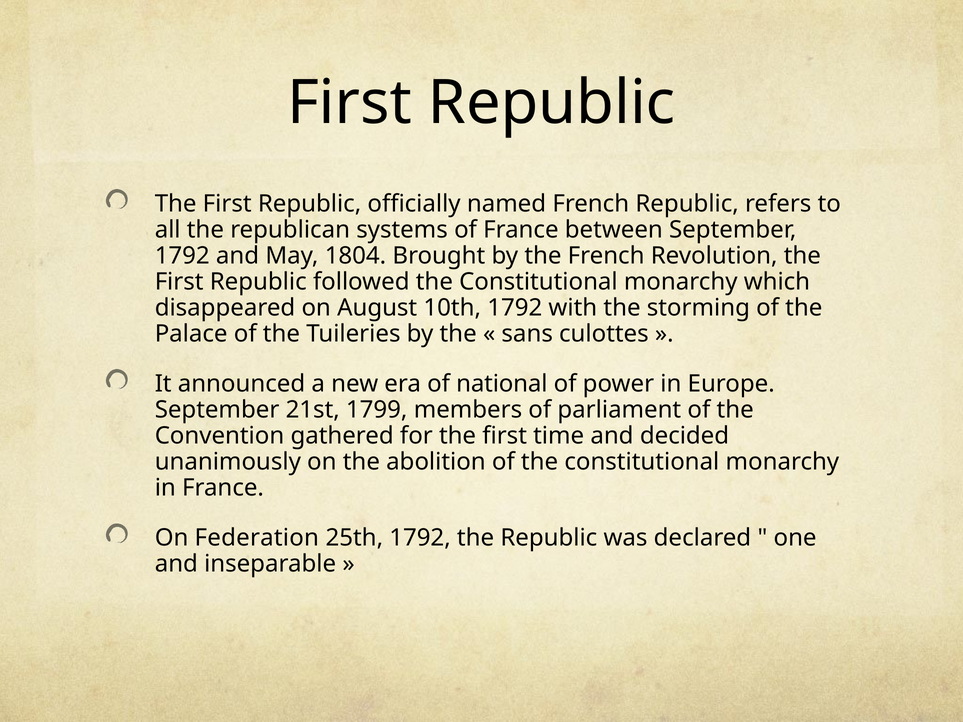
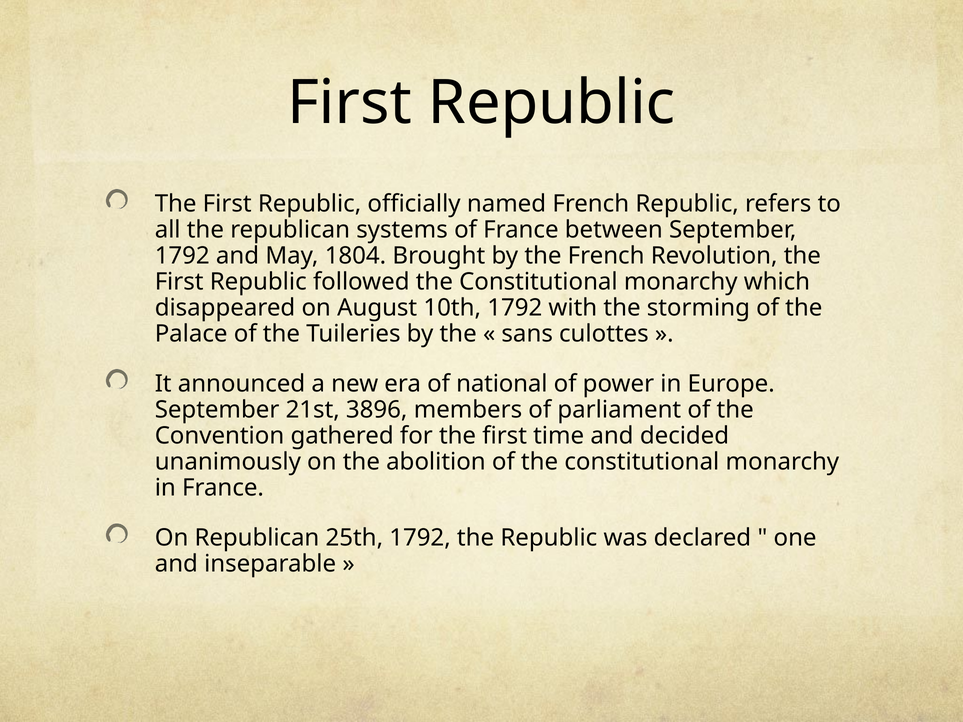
1799: 1799 -> 3896 (377, 410)
On Federation: Federation -> Republican (257, 538)
